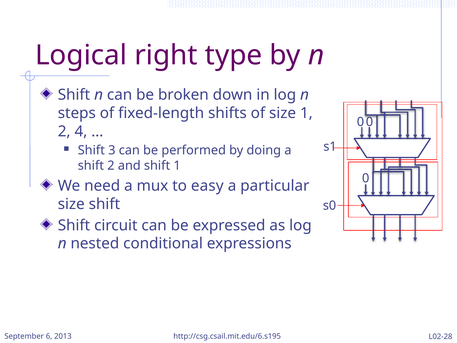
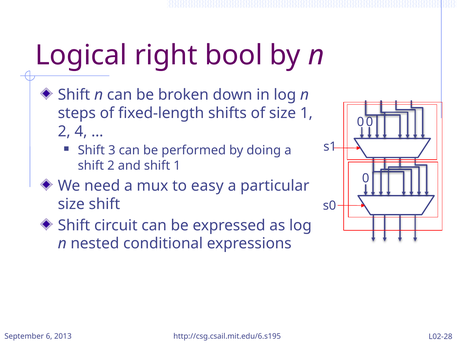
type: type -> bool (234, 55)
